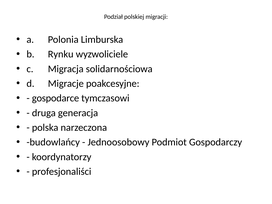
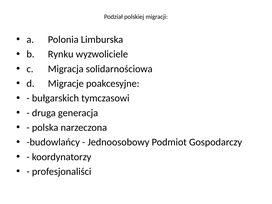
gospodarce: gospodarce -> bułgarskich (55, 98)
